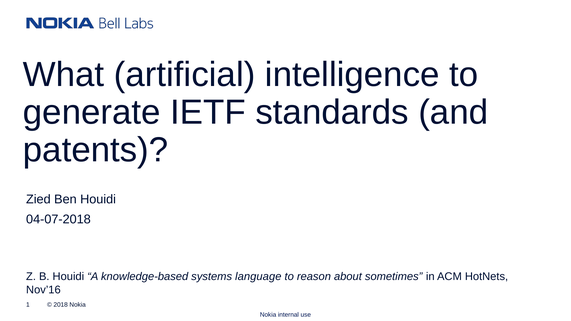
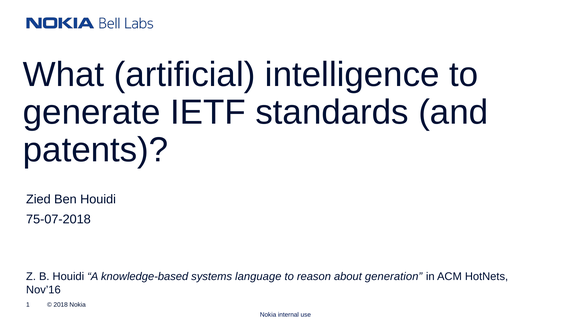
04-07-2018: 04-07-2018 -> 75-07-2018 (58, 220)
sometimes: sometimes -> generation (394, 277)
